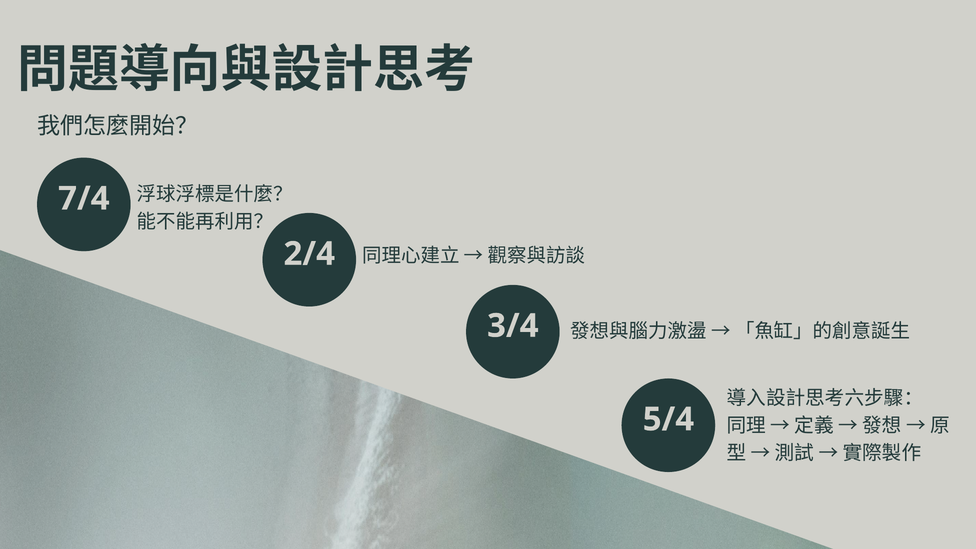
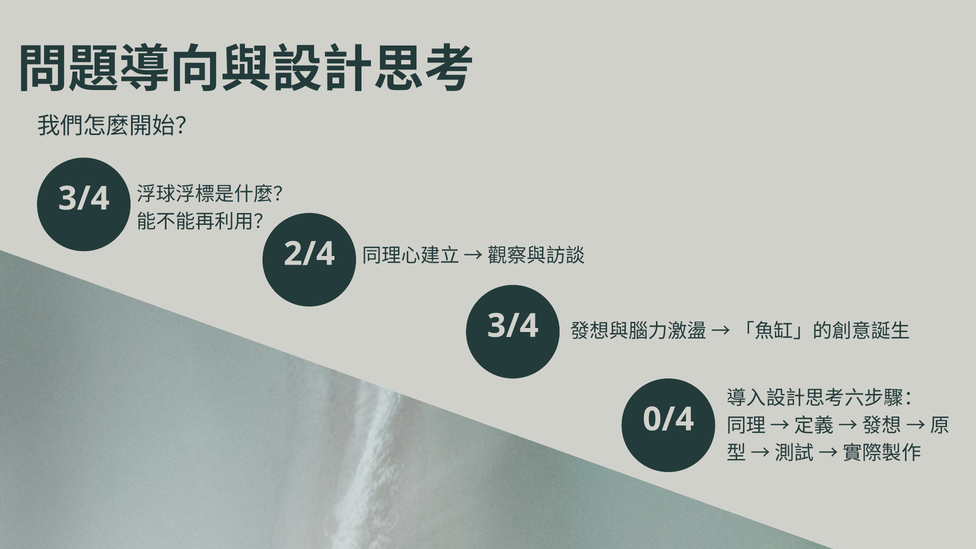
7/4: 7/4 -> 3/4 (84, 199)
5/4: 5/4 -> 0/4 (668, 419)
